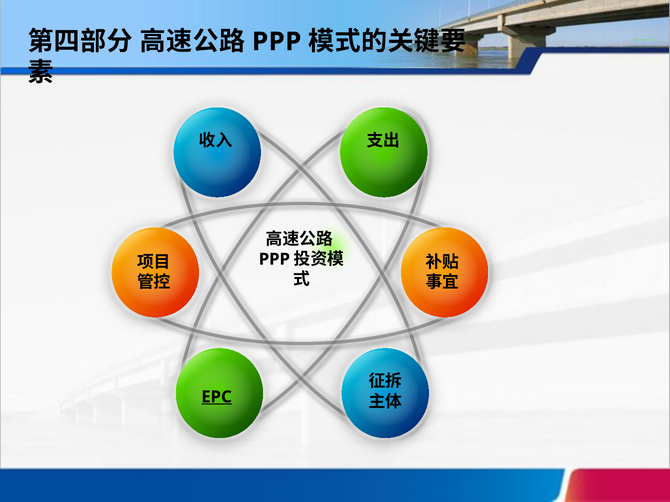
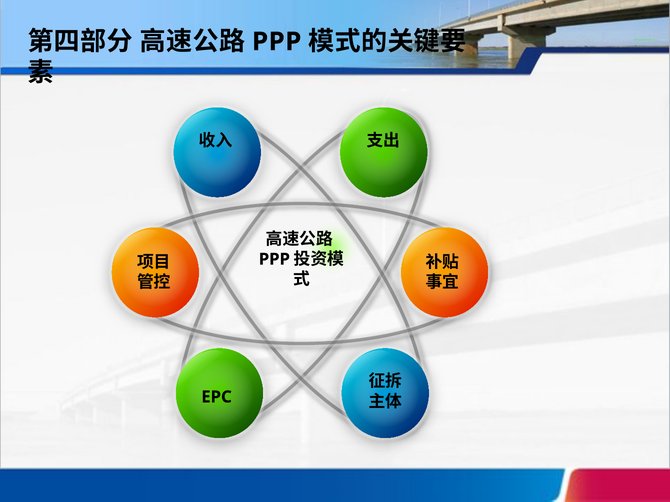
EPC underline: present -> none (217, 397)
